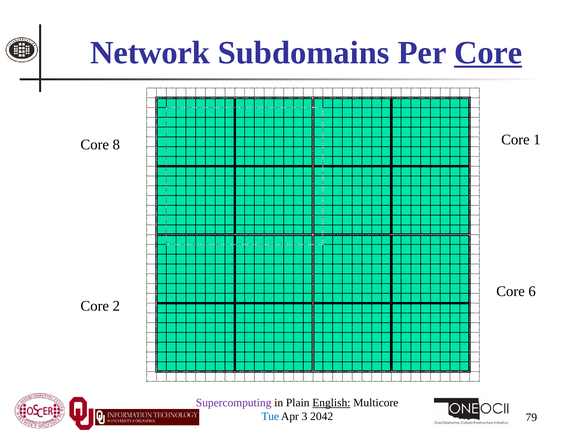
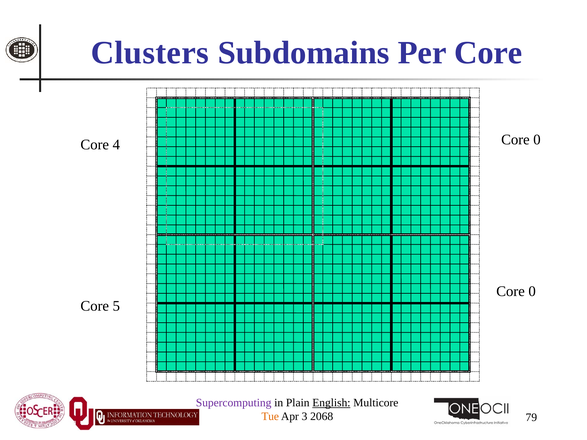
Network: Network -> Clusters (150, 53)
Core underline: present -> none (488, 53)
1: 1 -> 0 (537, 140)
8: 8 -> 4 (116, 145)
6: 6 -> 0 (532, 292)
2: 2 -> 5 (116, 306)
Tue colour: blue -> orange (270, 417)
2042: 2042 -> 2068 (322, 417)
